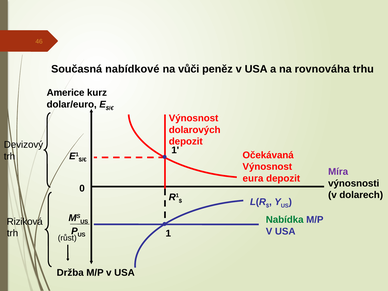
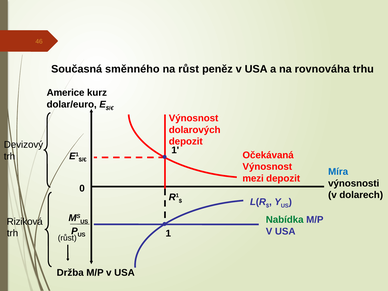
nabídkové: nabídkové -> směnného (132, 69)
na vůči: vůči -> růst (189, 69)
Míra colour: purple -> blue (338, 172)
eura: eura -> mezi (253, 178)
